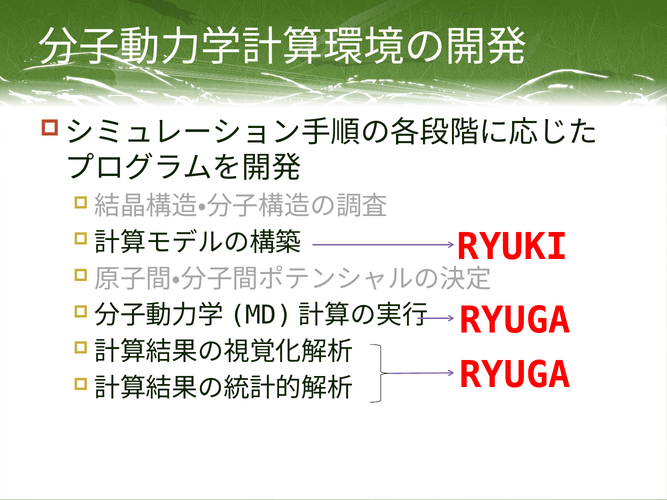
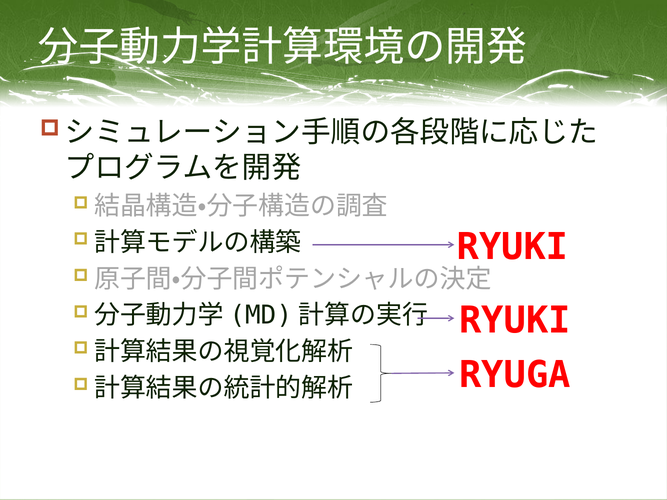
RYUGA: RYUGA -> RYUKI (515, 321)
